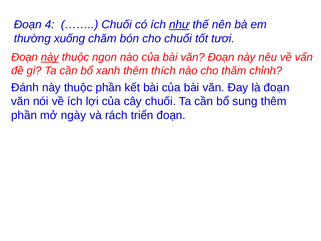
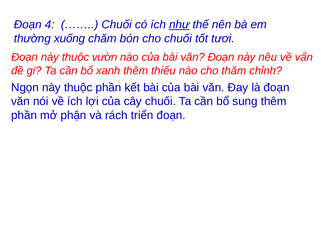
này underline: present -> none (50, 57)
ngon: ngon -> vườn (105, 57)
thích: thích -> thiếu (163, 71)
Đánh: Đánh -> Ngọn (25, 87)
ngày: ngày -> phận (74, 115)
